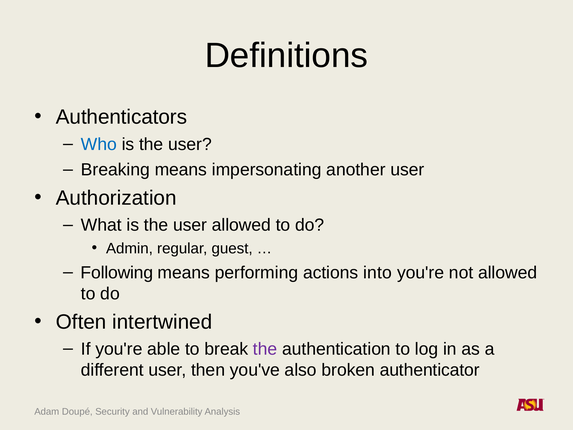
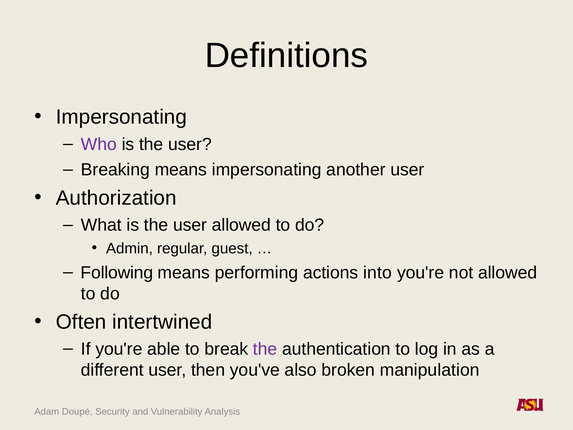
Authenticators: Authenticators -> Impersonating (121, 117)
Who colour: blue -> purple (99, 144)
authenticator: authenticator -> manipulation (430, 370)
